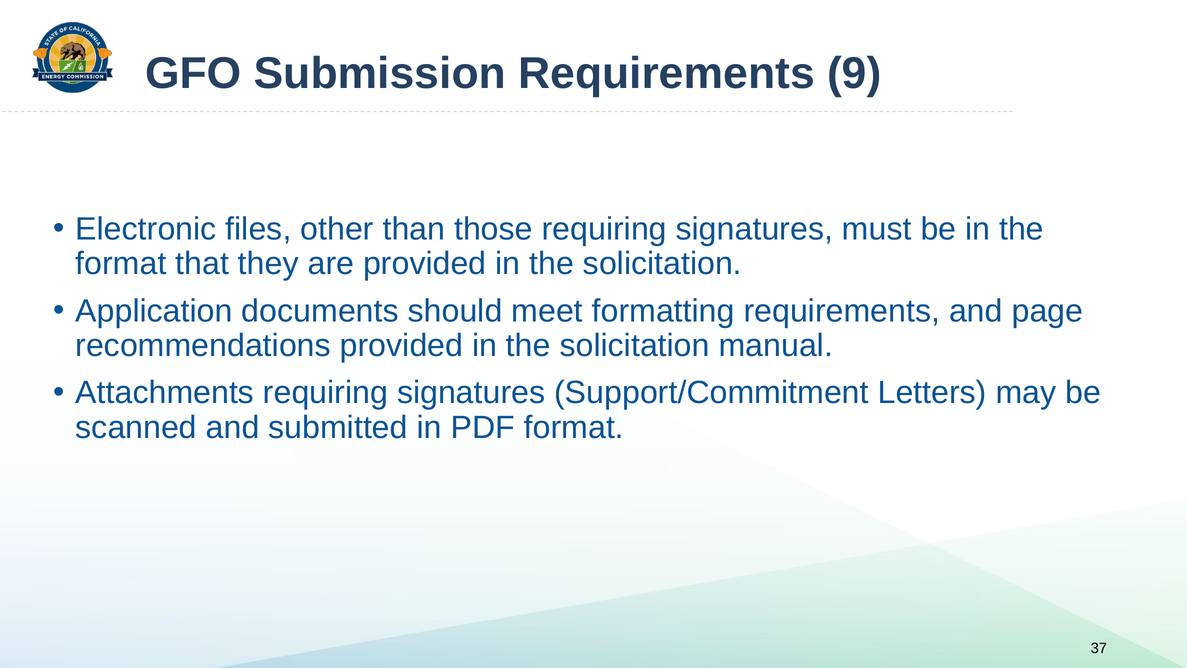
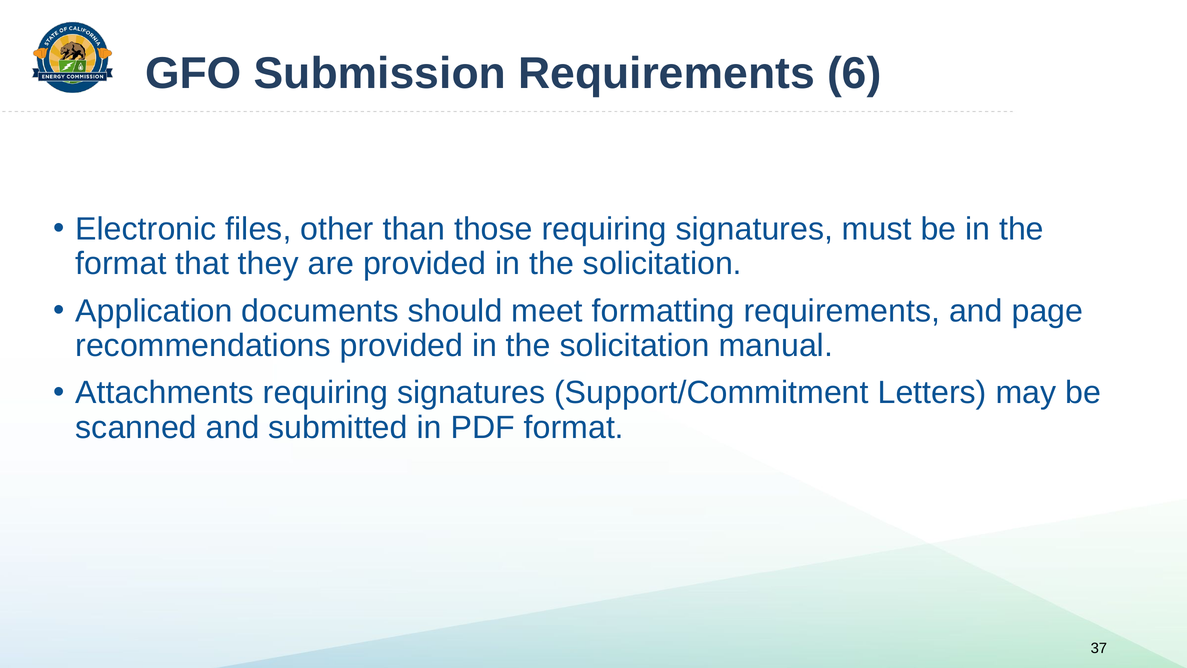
9: 9 -> 6 (854, 73)
